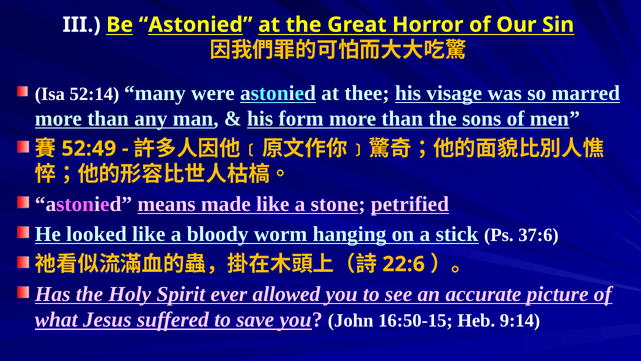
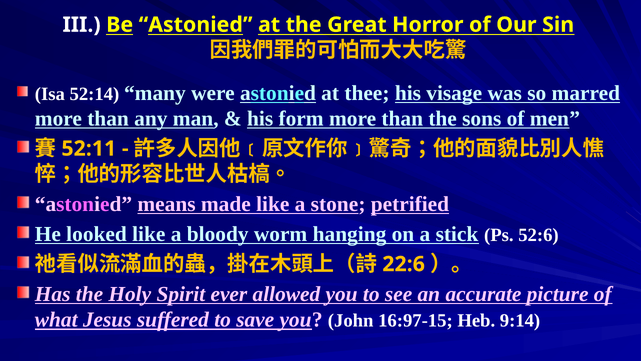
52:49: 52:49 -> 52:11 (89, 148)
37:6: 37:6 -> 52:6 (539, 235)
16:50-15: 16:50-15 -> 16:97-15 (415, 320)
